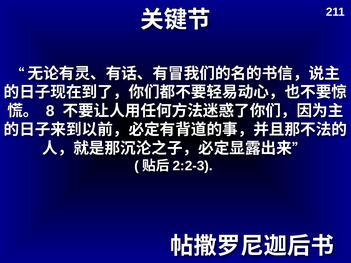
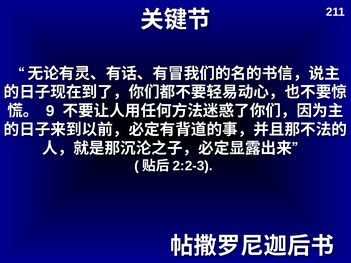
8: 8 -> 9 (50, 111)
